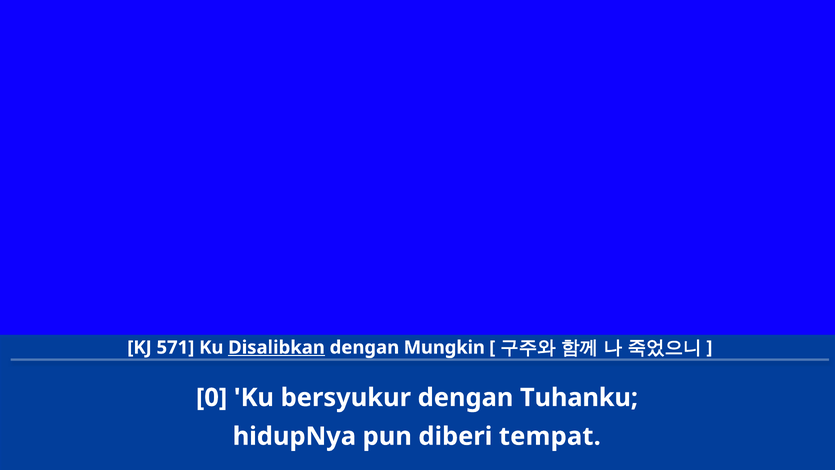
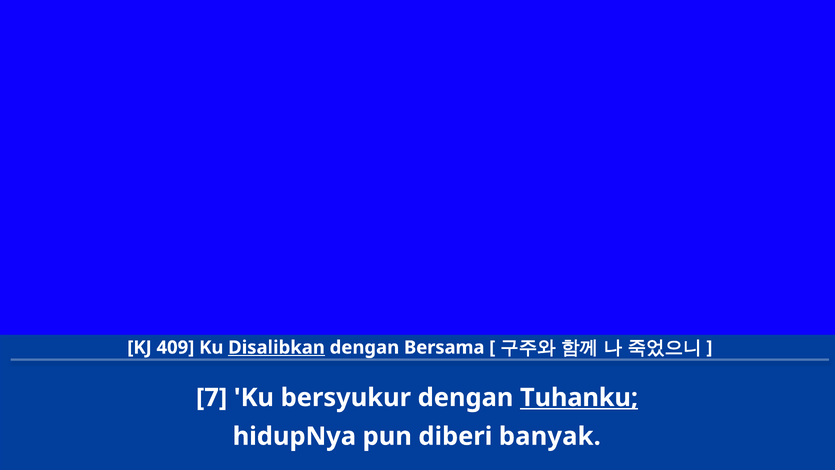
571: 571 -> 409 (175, 347)
Mungkin: Mungkin -> Bersama (444, 347)
0: 0 -> 7 (212, 397)
Tuhanku underline: none -> present (579, 397)
tempat: tempat -> banyak (550, 436)
